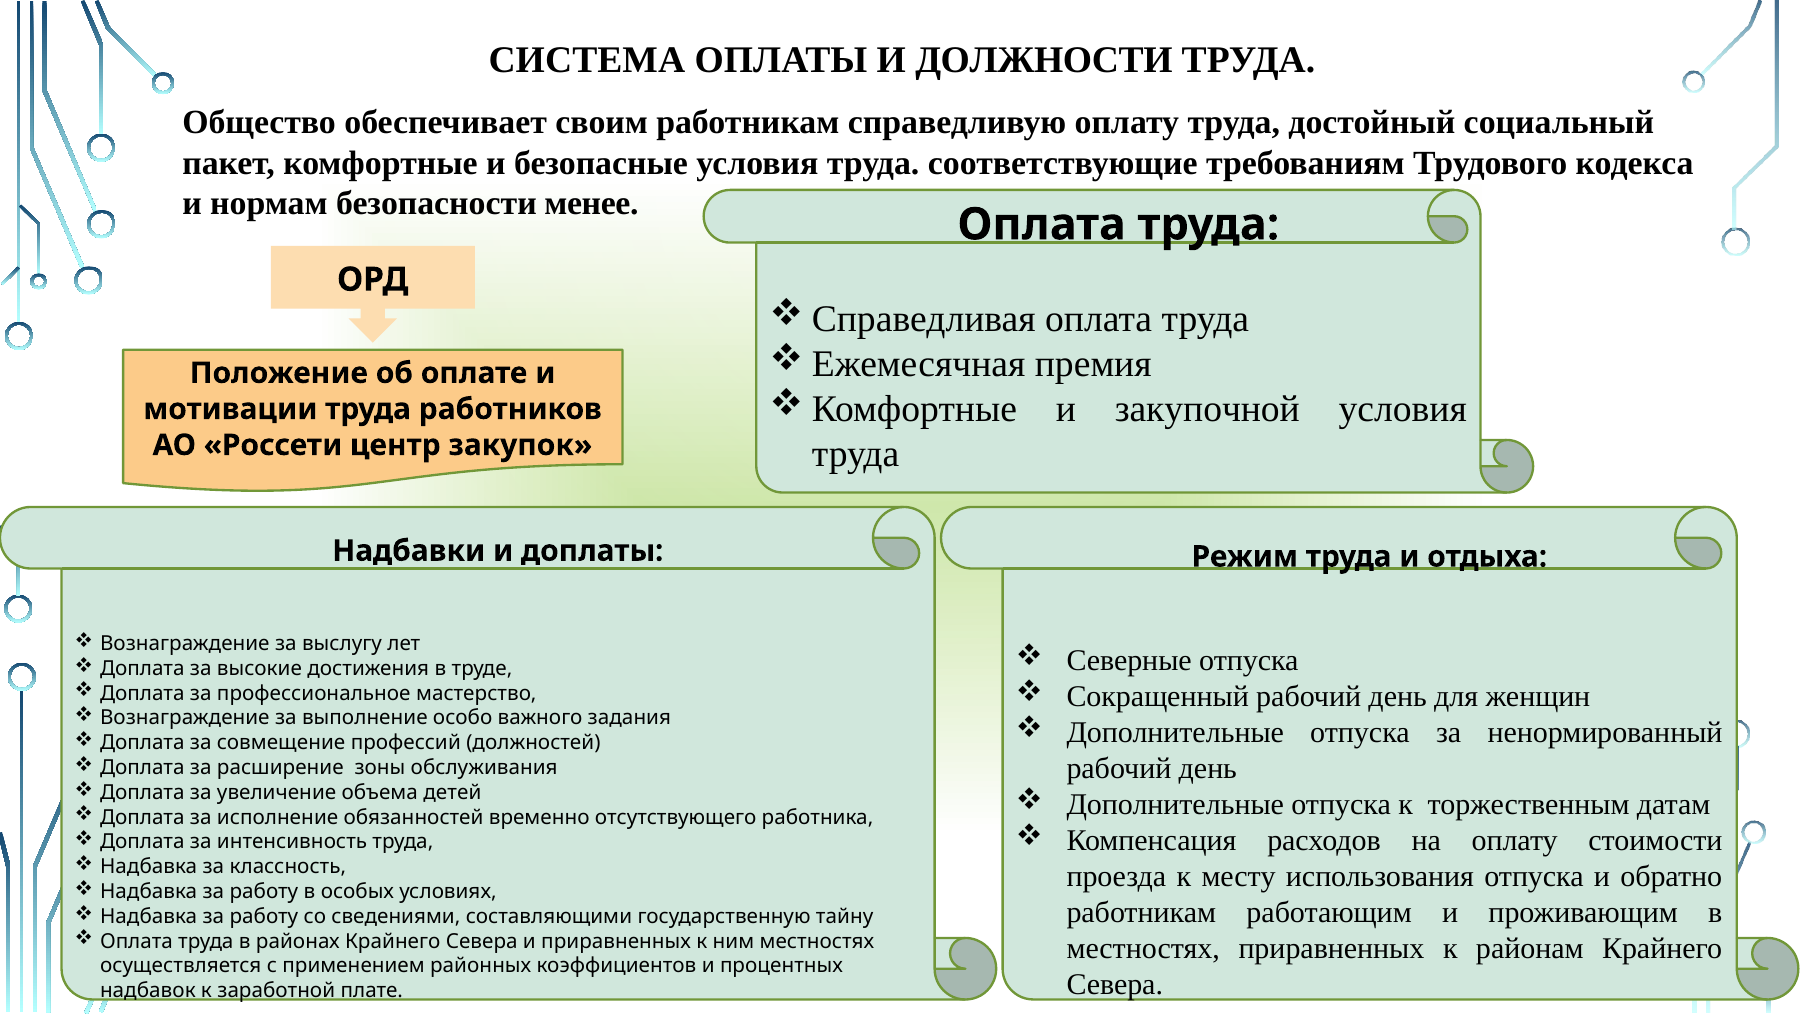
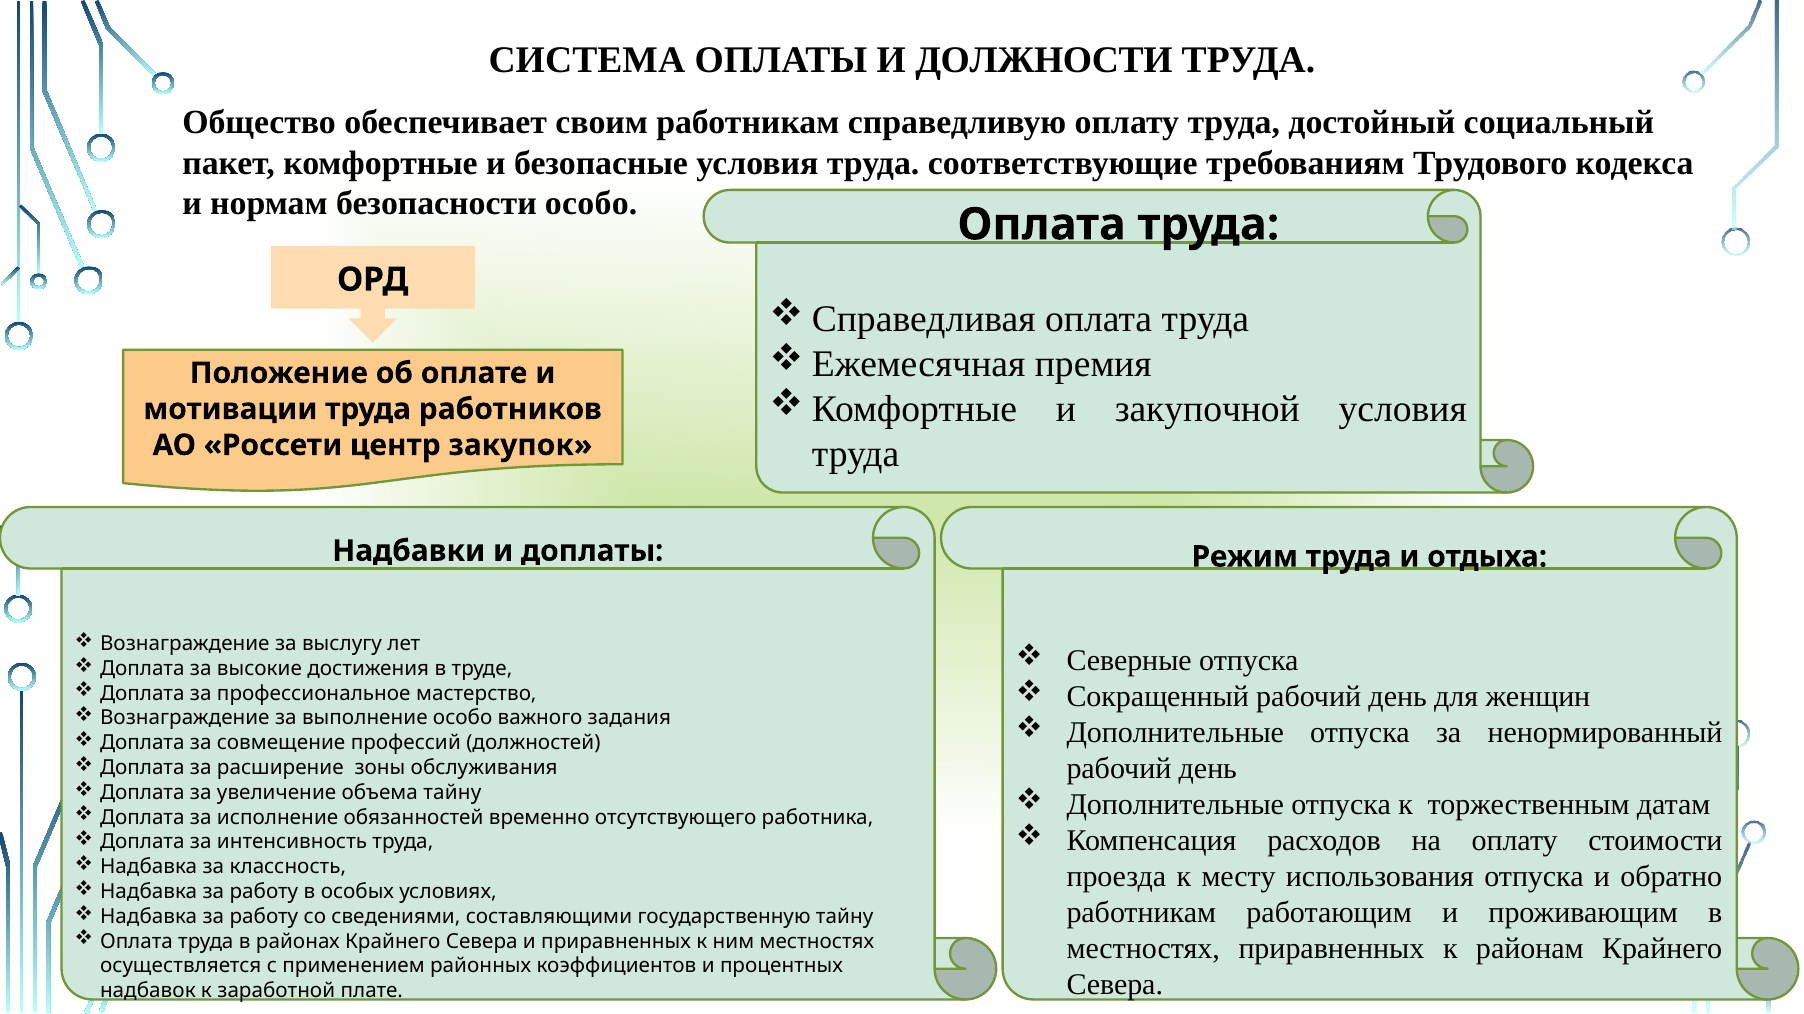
безопасности менее: менее -> особо (591, 204)
объема детей: детей -> тайну (452, 793)
